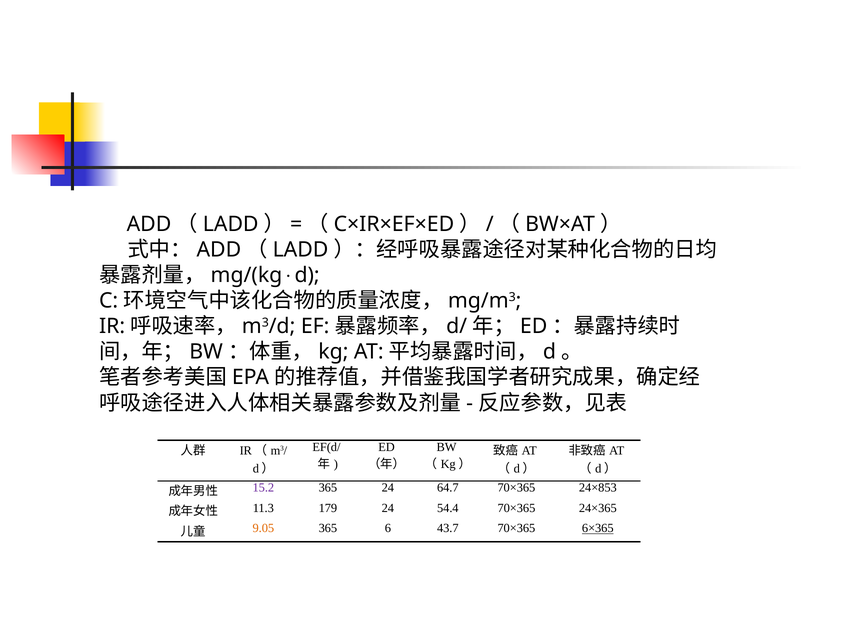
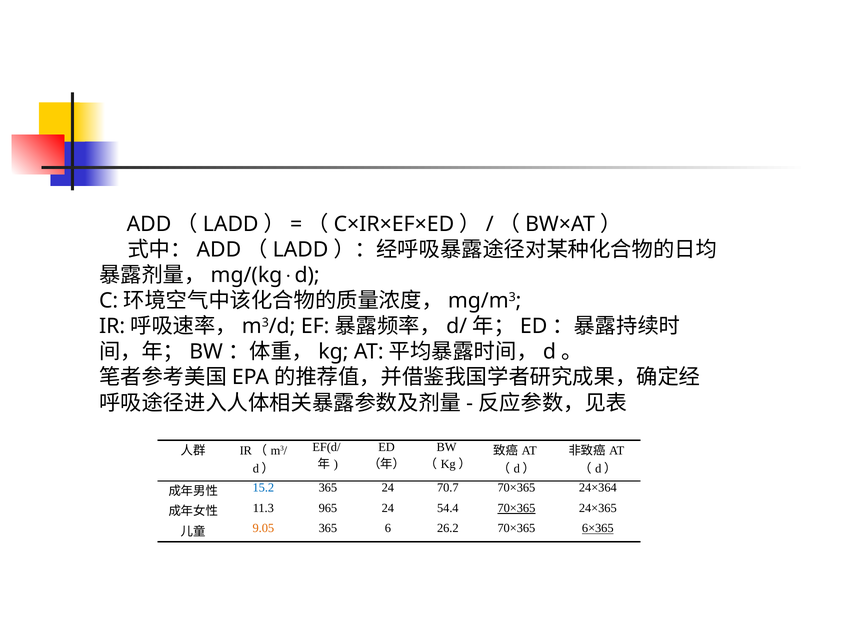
15.2 colour: purple -> blue (263, 488)
64.7: 64.7 -> 70.7 (448, 488)
24×853: 24×853 -> 24×364 (598, 488)
179: 179 -> 965 (328, 508)
70×365 underline: none -> present (516, 508)
43.7: 43.7 -> 26.2 (448, 528)
